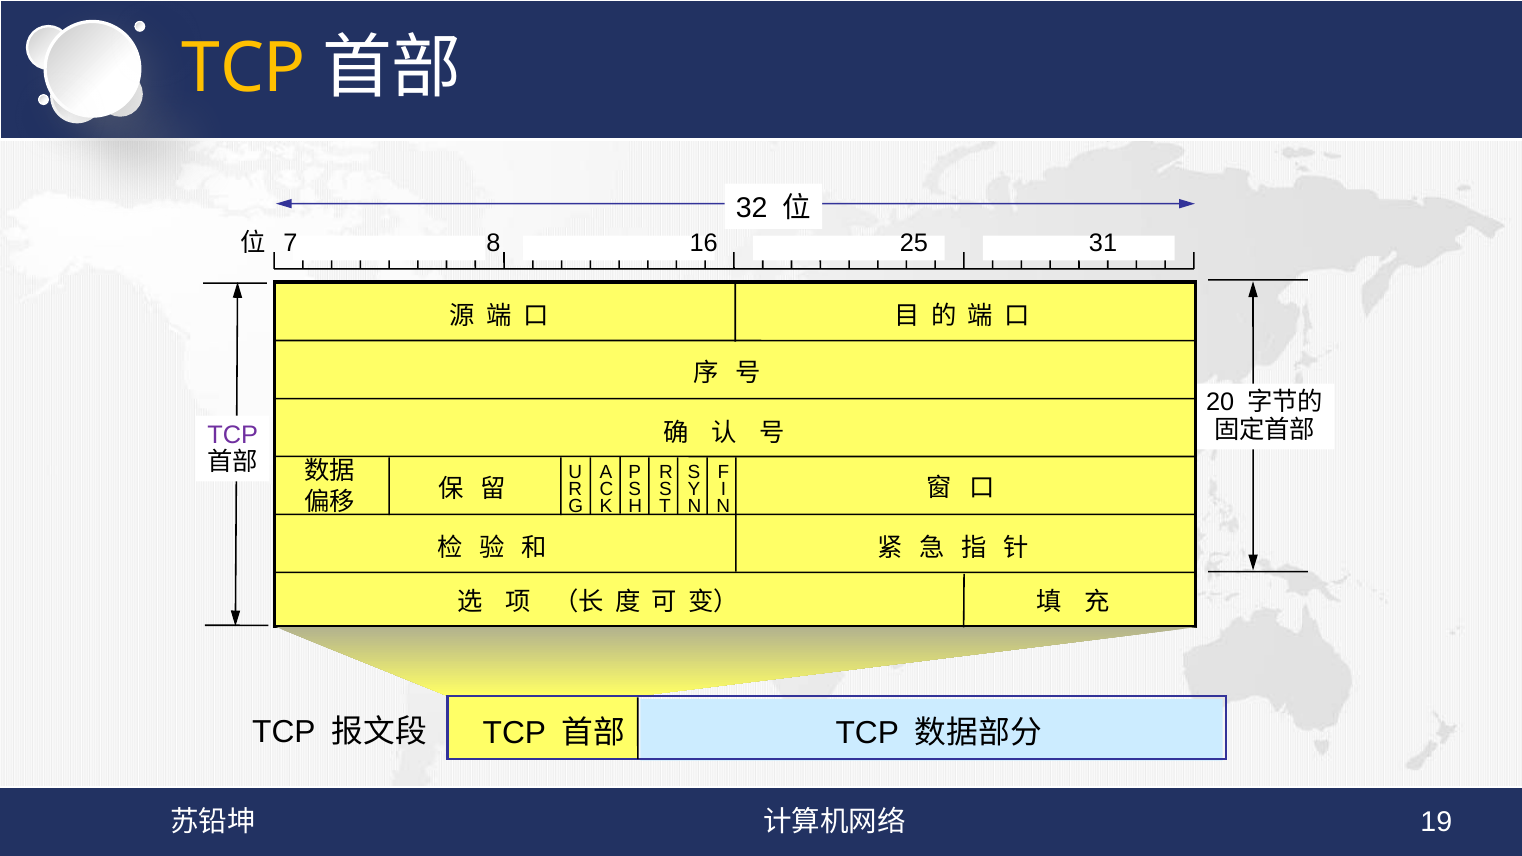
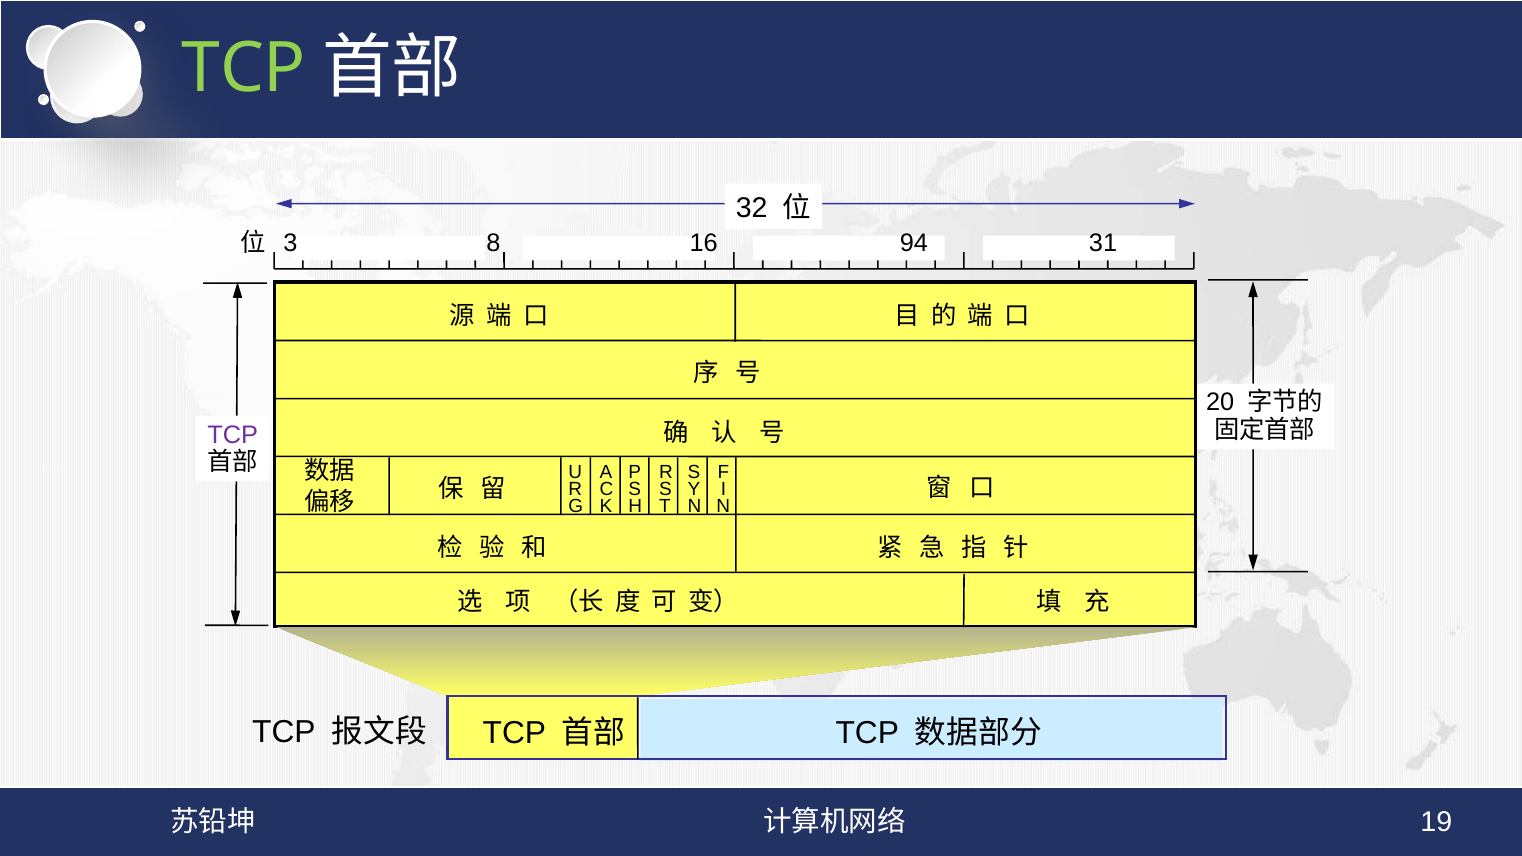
TCP colour: yellow -> light green (244, 69)
7: 7 -> 3 (290, 243)
25: 25 -> 94 (914, 243)
